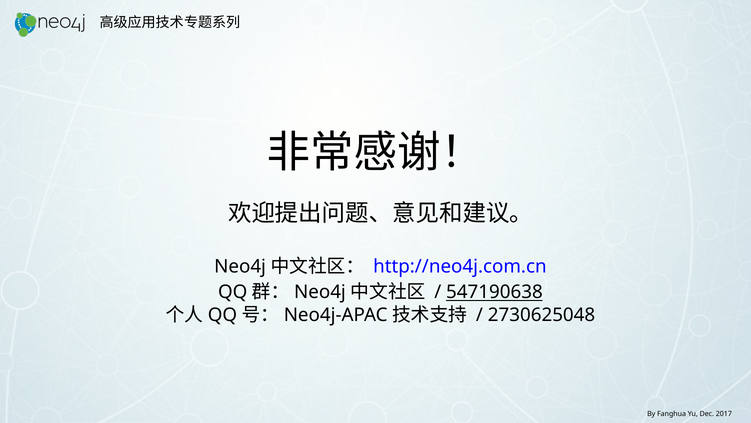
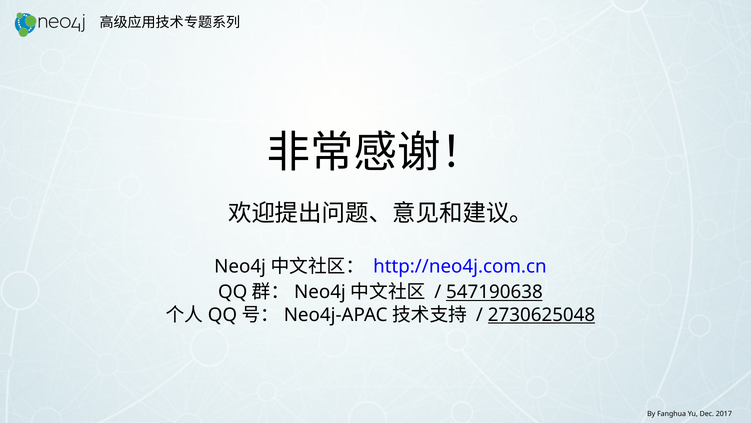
2730625048 underline: none -> present (542, 314)
